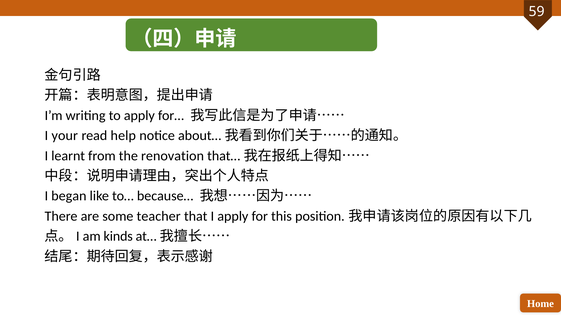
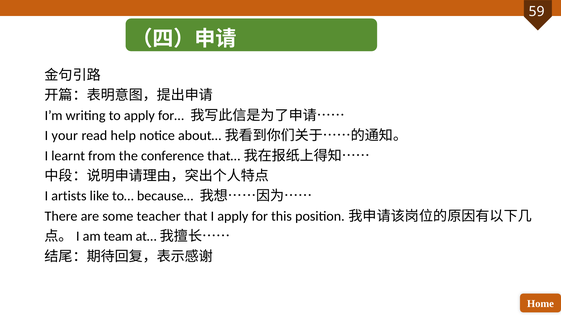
renovation: renovation -> conference (173, 156)
began: began -> artists (69, 196)
kinds: kinds -> team (118, 237)
